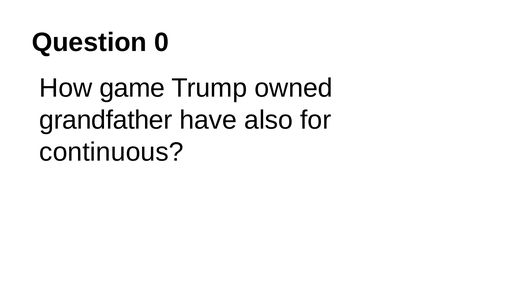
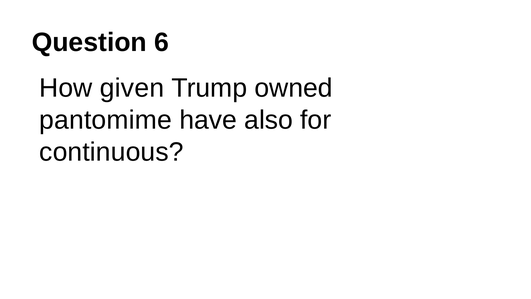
0: 0 -> 6 (162, 42)
game: game -> given (132, 88)
grandfather: grandfather -> pantomime (106, 120)
